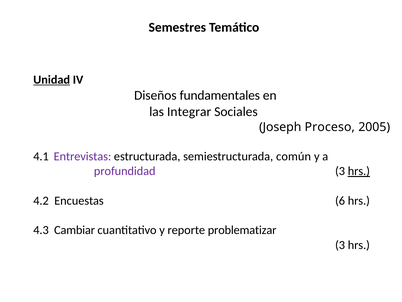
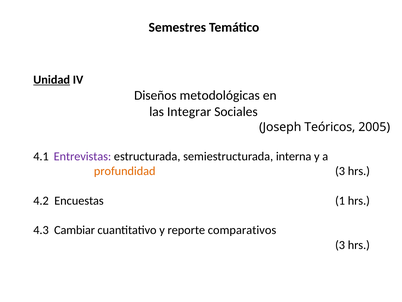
fundamentales: fundamentales -> metodológicas (220, 95)
Proceso: Proceso -> Teóricos (330, 127)
común: común -> interna (294, 156)
profundidad colour: purple -> orange (125, 171)
hrs underline: present -> none (359, 171)
6: 6 -> 1 (340, 200)
problematizar: problematizar -> comparativos (242, 230)
